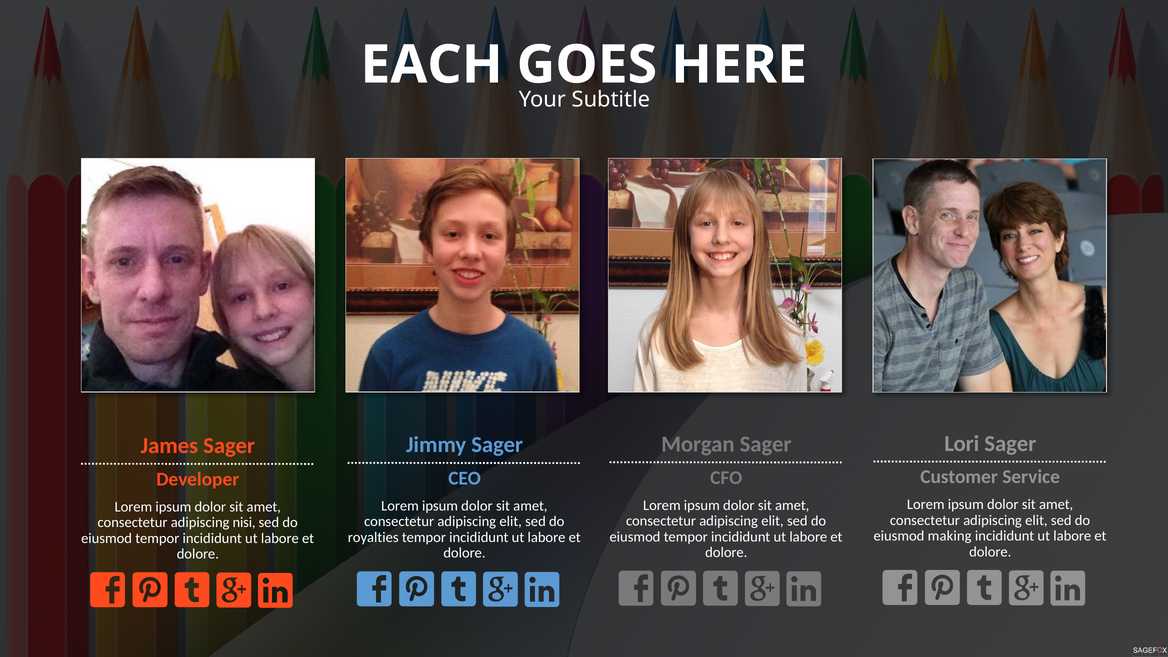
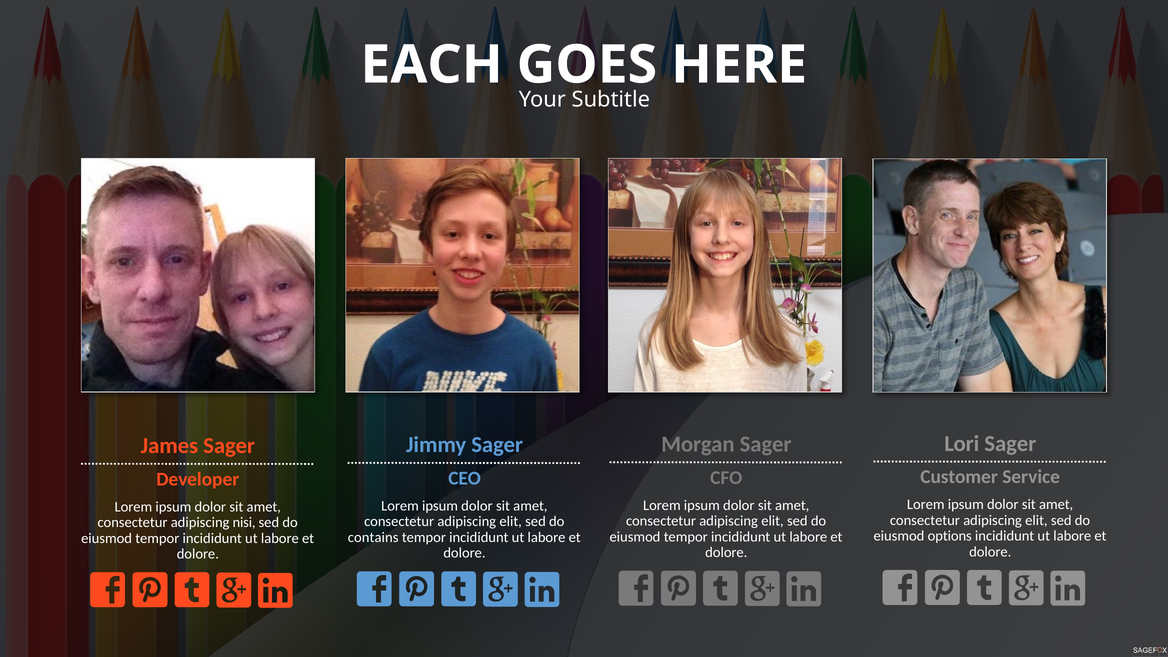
making: making -> options (950, 536)
royalties: royalties -> contains (373, 537)
